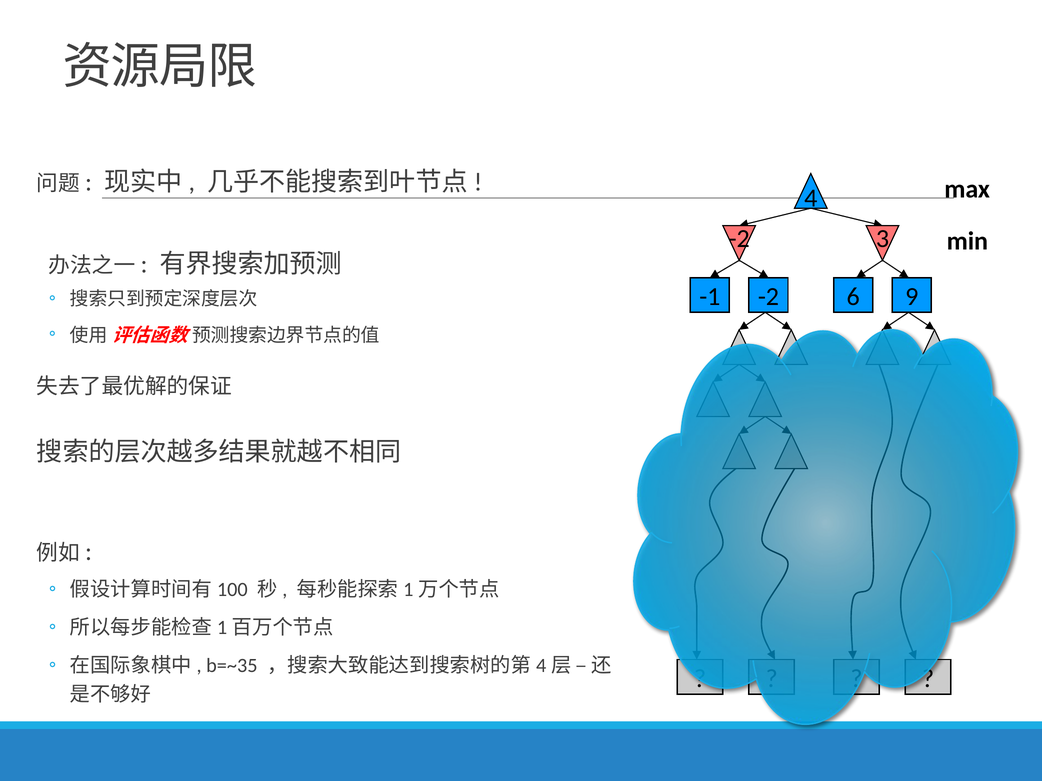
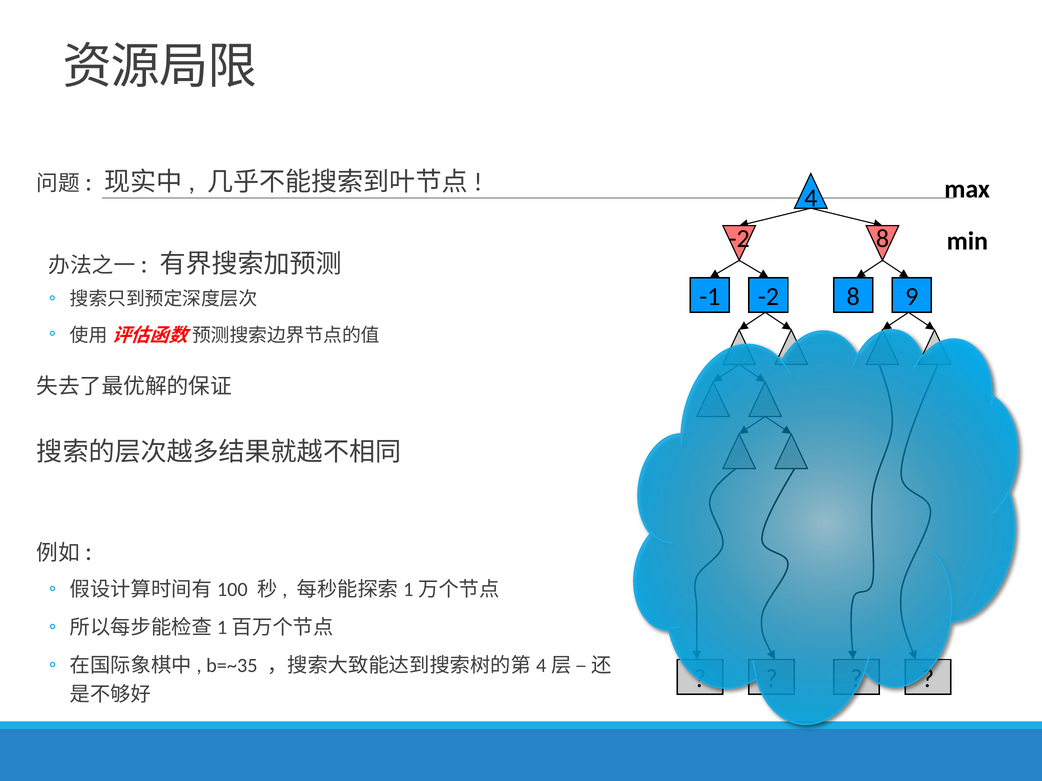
3: 3 -> 8 (882, 239)
-1 -2 6: 6 -> 8 (853, 297)
